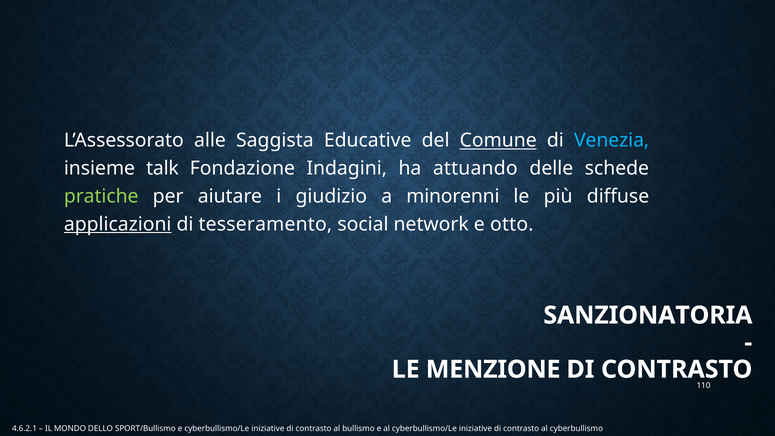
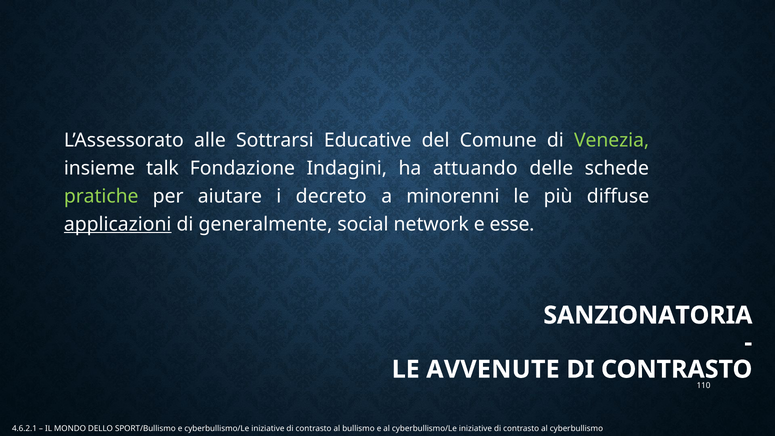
Saggista: Saggista -> Sottrarsi (275, 141)
Comune underline: present -> none (498, 141)
Venezia colour: light blue -> light green (612, 141)
giudizio: giudizio -> decreto (331, 196)
tesseramento: tesseramento -> generalmente (265, 224)
otto: otto -> esse (512, 224)
MENZIONE: MENZIONE -> AVVENUTE (493, 369)
